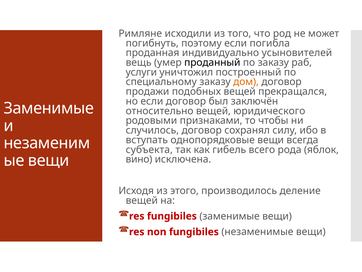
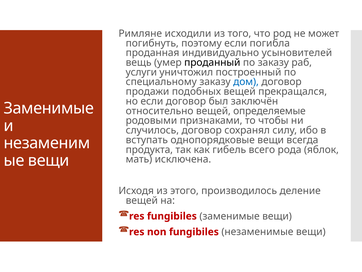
дом colour: orange -> blue (246, 82)
юридического: юридического -> определяемые (269, 111)
субъекта: субъекта -> продукта (149, 149)
вино: вино -> мать (139, 159)
